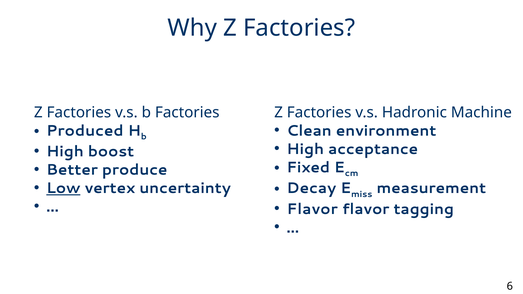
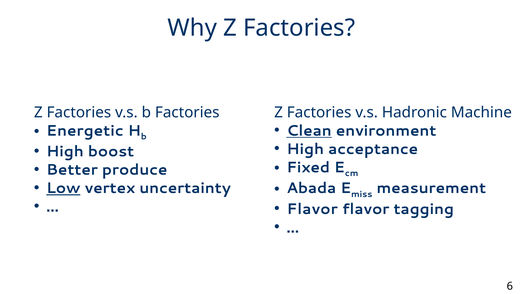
Clean underline: none -> present (309, 131)
Produced: Produced -> Energetic (85, 131)
Decay: Decay -> Abada (311, 188)
